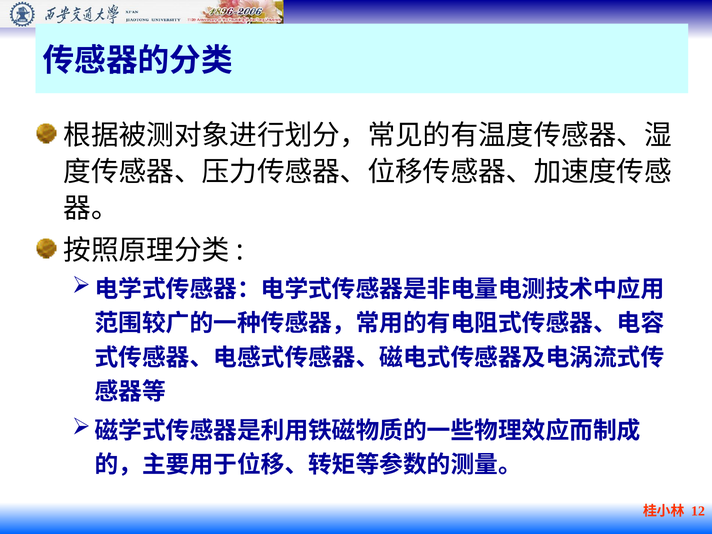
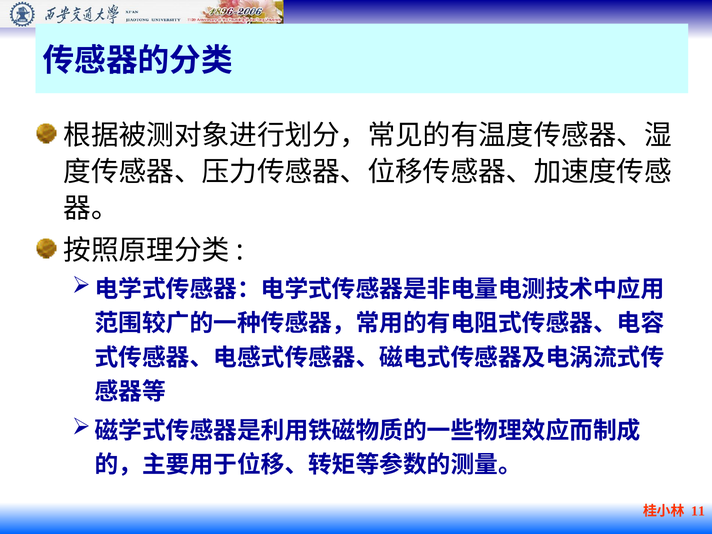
12: 12 -> 11 (698, 511)
